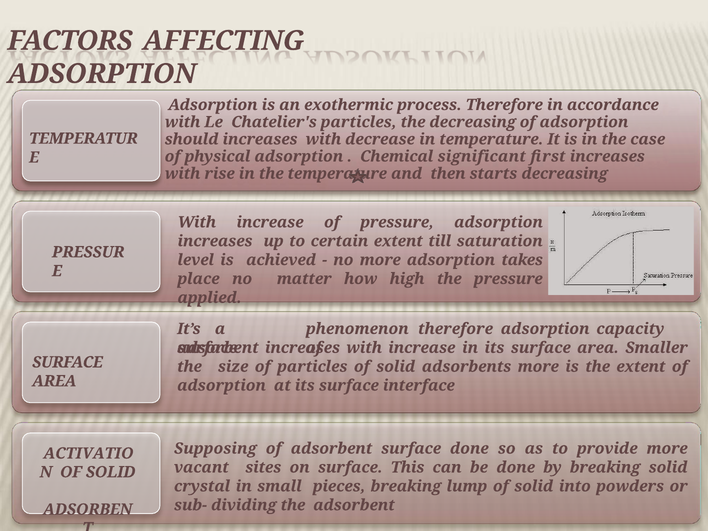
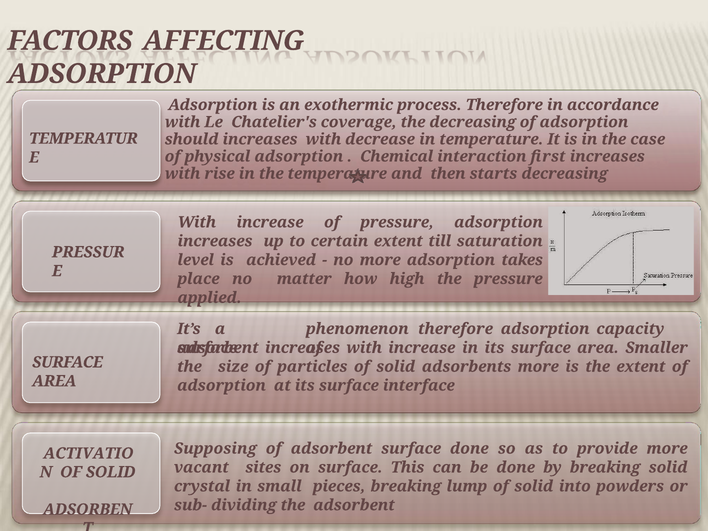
Chatelier's particles: particles -> coverage (359, 122)
significant: significant -> interaction (482, 156)
